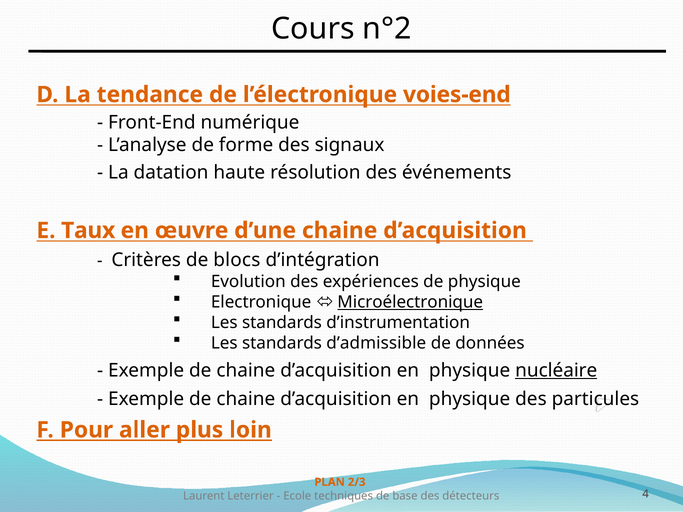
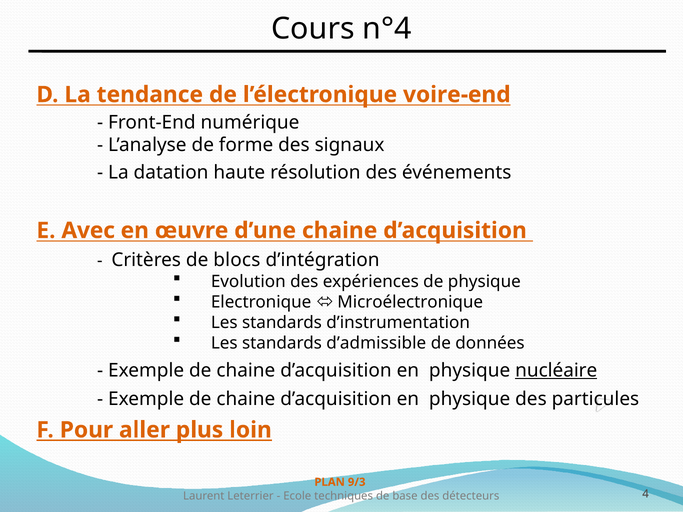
n°2: n°2 -> n°4 (387, 29)
voies-end: voies-end -> voire-end (457, 95)
Taux: Taux -> Avec (88, 231)
Microélectronique underline: present -> none (410, 302)
2/3: 2/3 -> 9/3 (357, 482)
